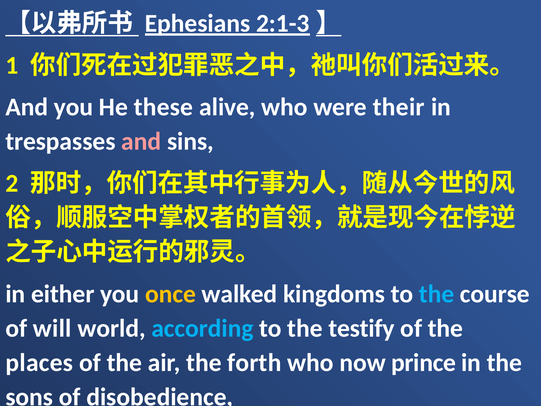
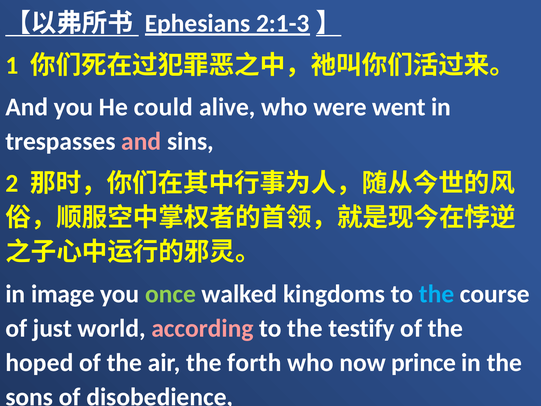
these: these -> could (163, 107)
their: their -> went (399, 107)
either: either -> image (63, 294)
once colour: yellow -> light green (171, 294)
will: will -> just (52, 328)
according colour: light blue -> pink (202, 328)
places: places -> hoped (39, 362)
